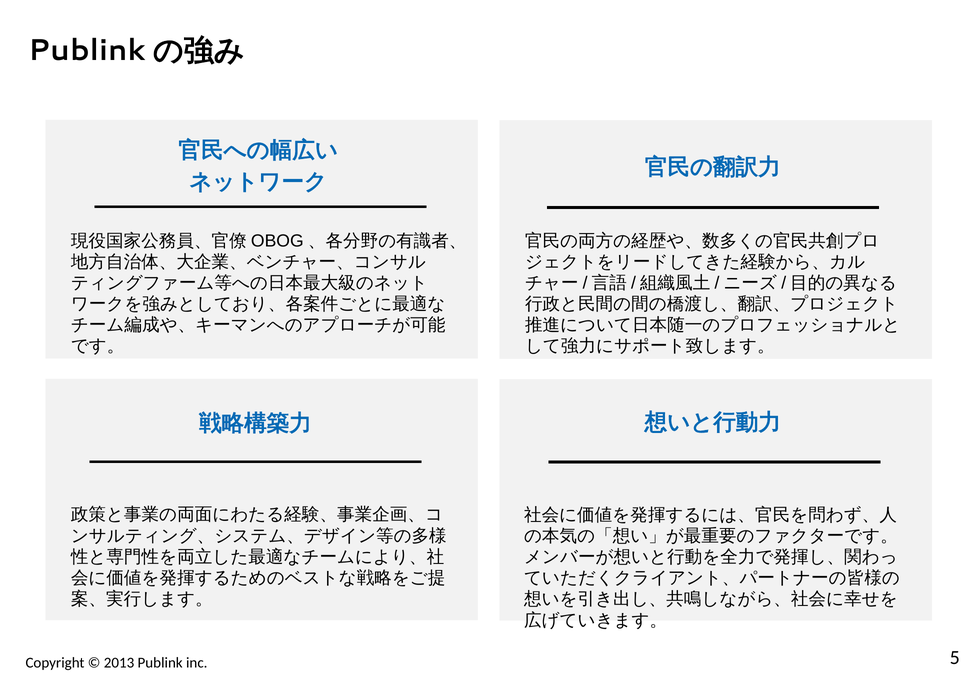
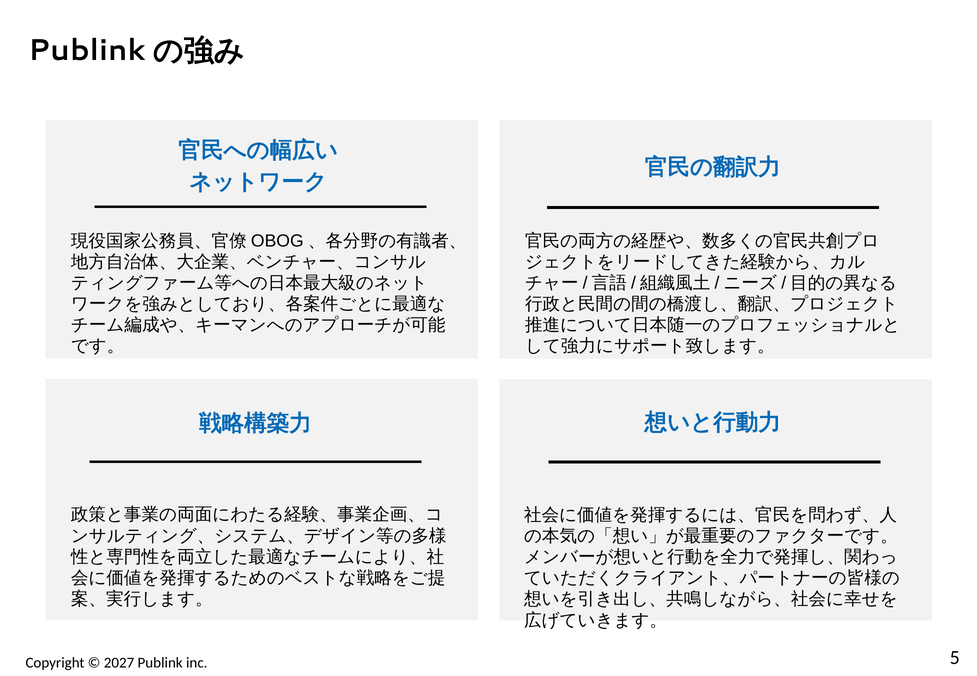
2013: 2013 -> 2027 (119, 663)
